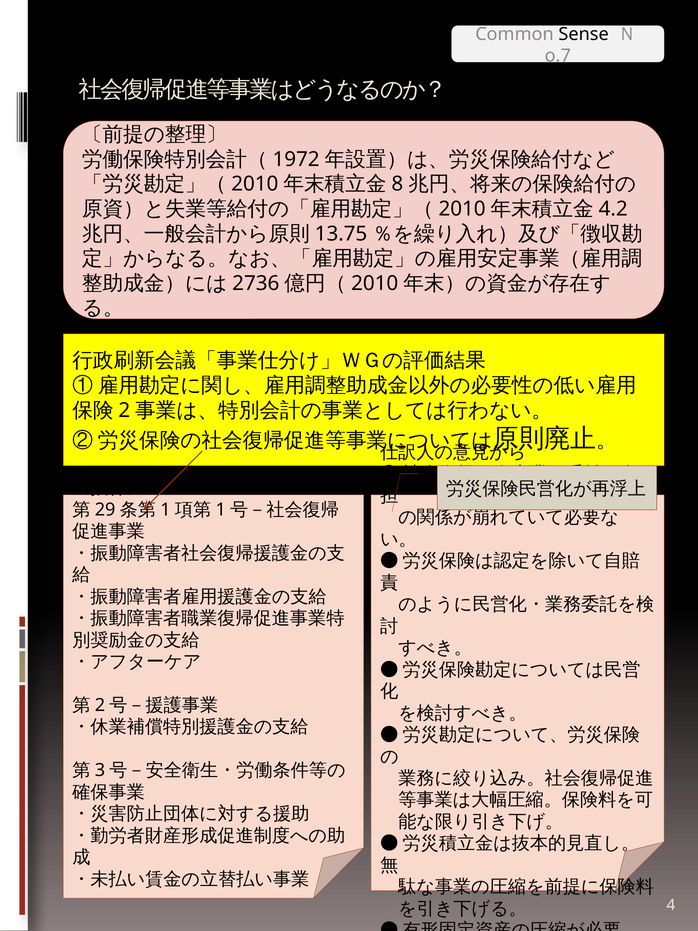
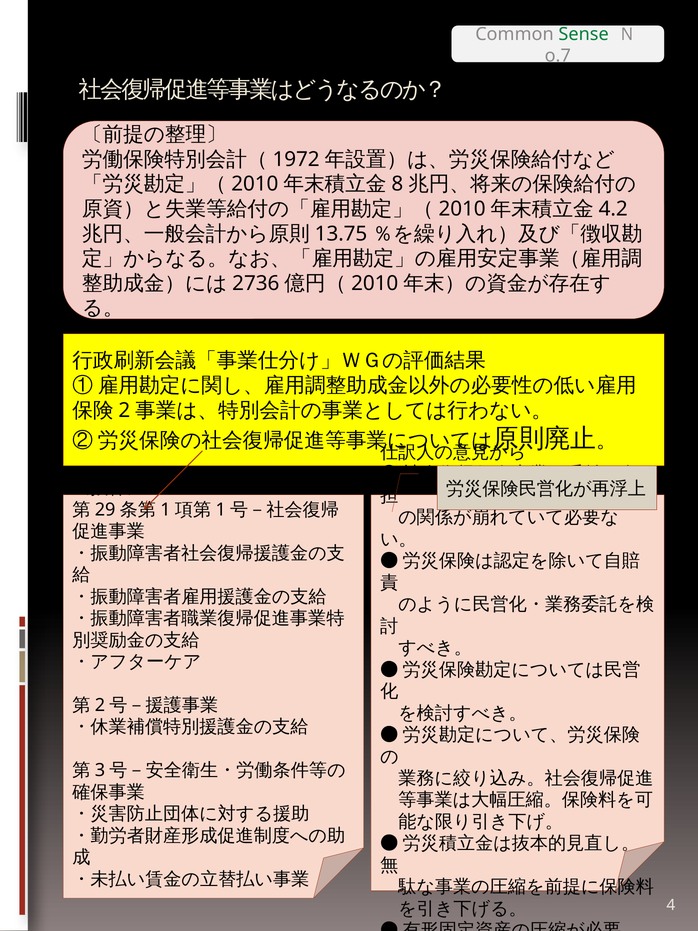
Sense colour: black -> green (584, 34)
